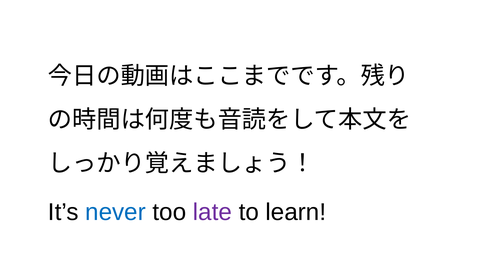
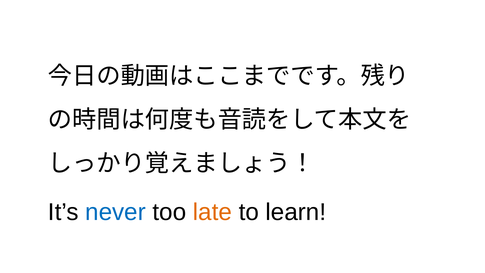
late colour: purple -> orange (212, 212)
